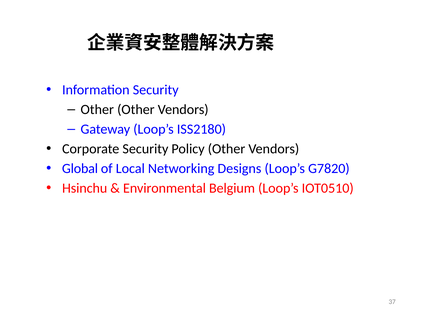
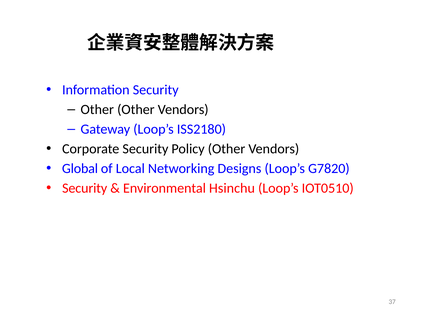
Hsinchu: Hsinchu -> Security (85, 188)
Belgium: Belgium -> Hsinchu (232, 188)
